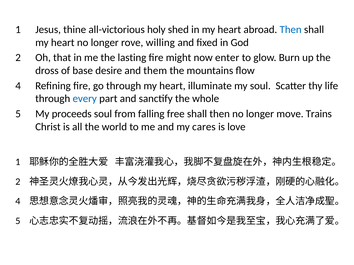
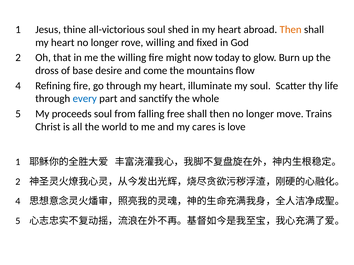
all-victorious holy: holy -> soul (156, 30)
Then colour: blue -> orange (291, 30)
the lasting: lasting -> willing (132, 58)
enter: enter -> today (227, 58)
them: them -> come (155, 71)
